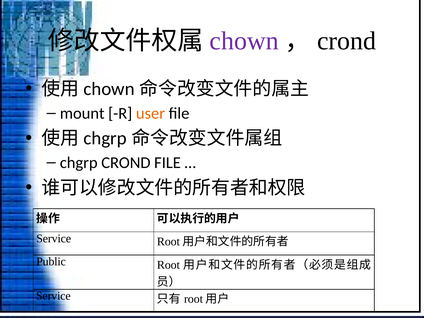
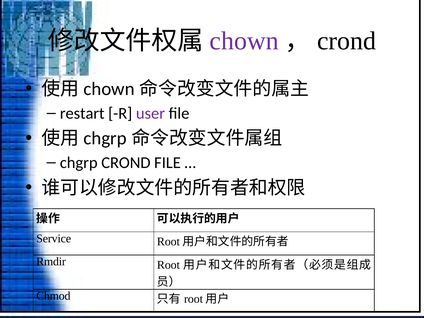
mount: mount -> restart (82, 113)
user colour: orange -> purple (150, 113)
Public: Public -> Rmdir (51, 262)
Service: Service -> Chmod (53, 296)
